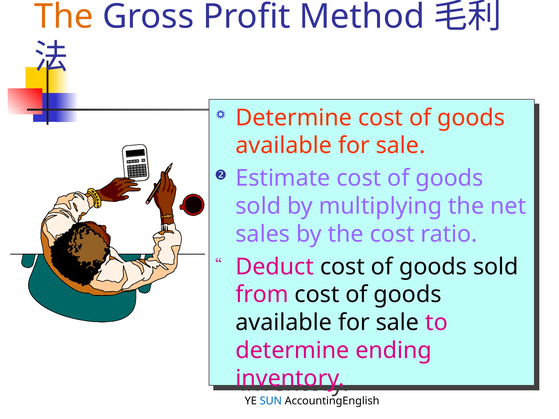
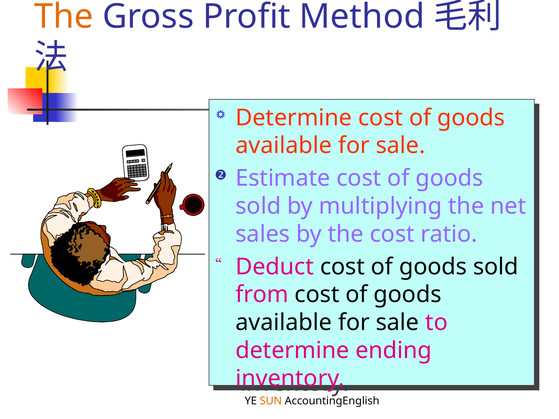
SUN colour: blue -> orange (271, 401)
